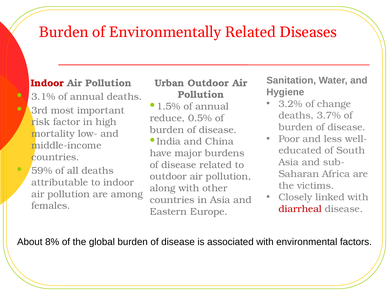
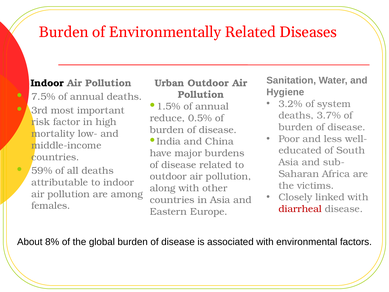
Indoor colour: red -> black (47, 83)
3.1%: 3.1% -> 7.5% (43, 97)
change: change -> system (334, 104)
